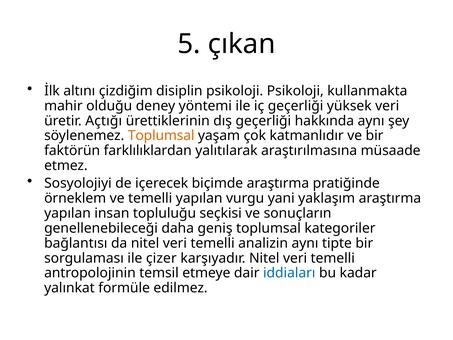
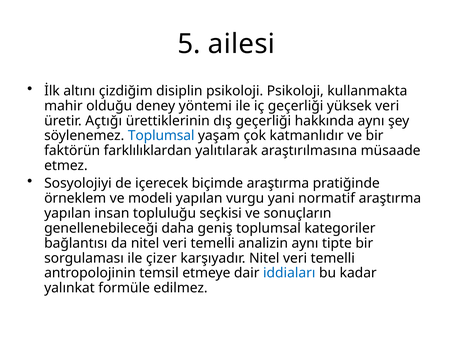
çıkan: çıkan -> ailesi (241, 44)
Toplumsal colour: orange -> blue (161, 136)
ve temelli: temelli -> modeli (150, 198)
yaklaşım: yaklaşım -> normatif (327, 198)
